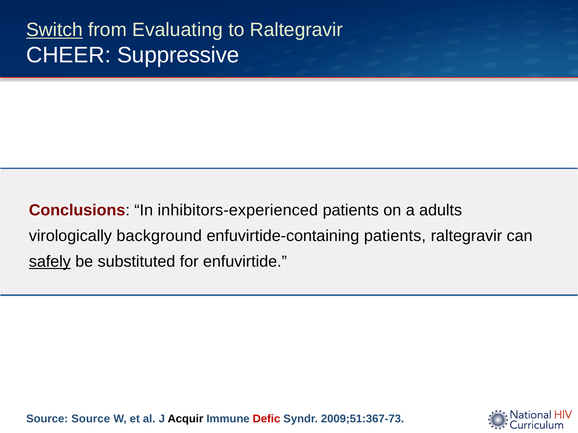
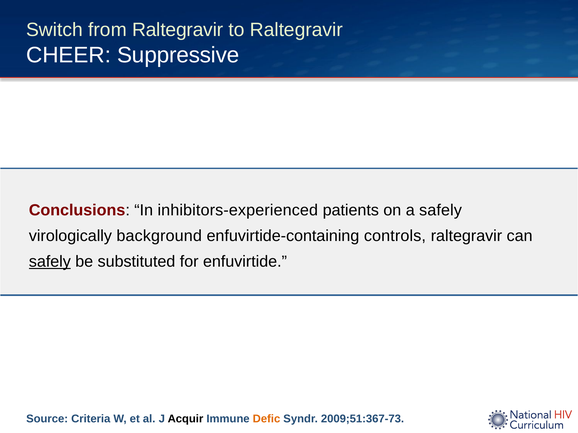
Switch underline: present -> none (54, 30)
from Evaluating: Evaluating -> Raltegravir (178, 30)
a adults: adults -> safely (441, 211)
enfuvirtide-containing patients: patients -> controls (395, 236)
Source Source: Source -> Criteria (91, 419)
Defic colour: red -> orange (266, 419)
